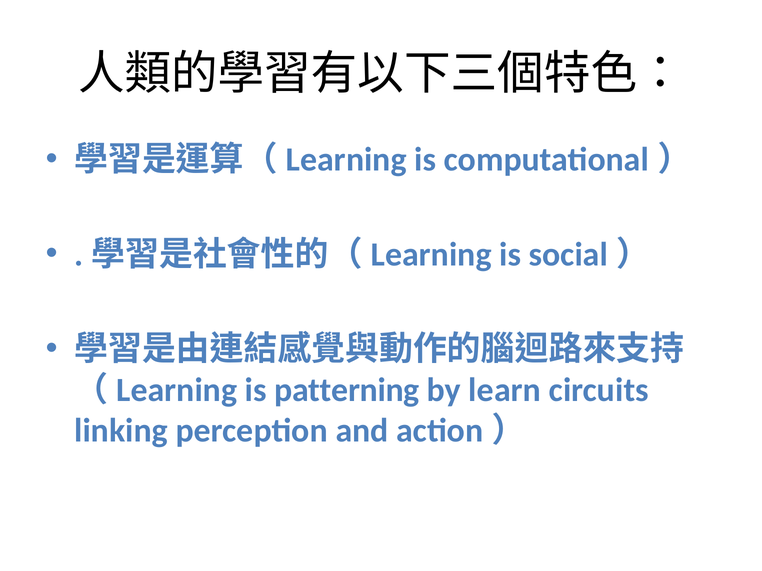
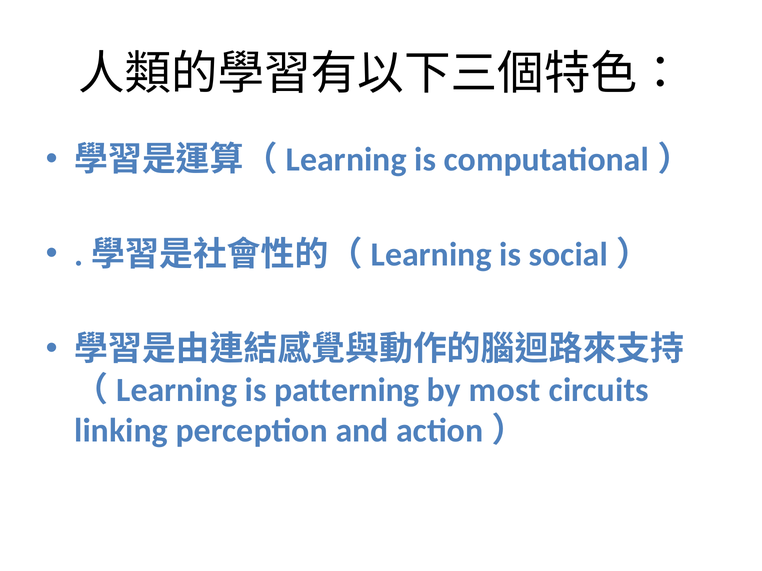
learn: learn -> most (505, 390)
